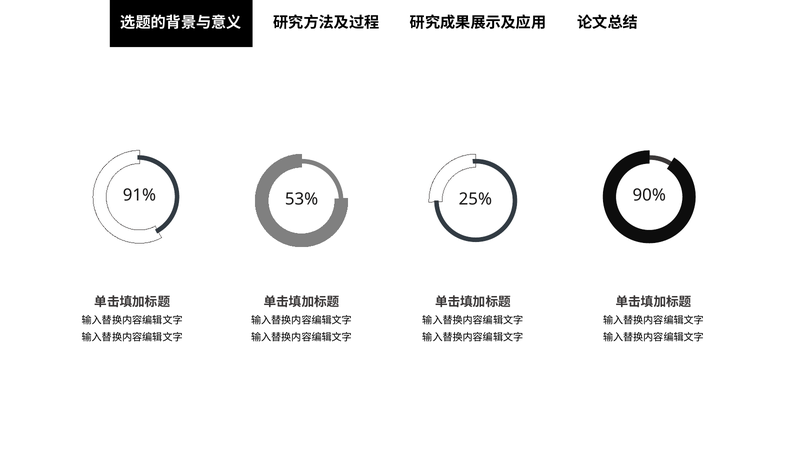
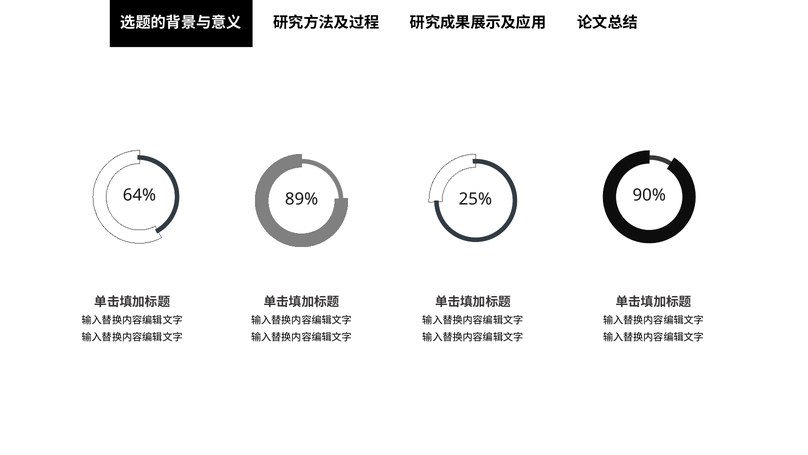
91%: 91% -> 64% (139, 195)
53%: 53% -> 89% (302, 199)
